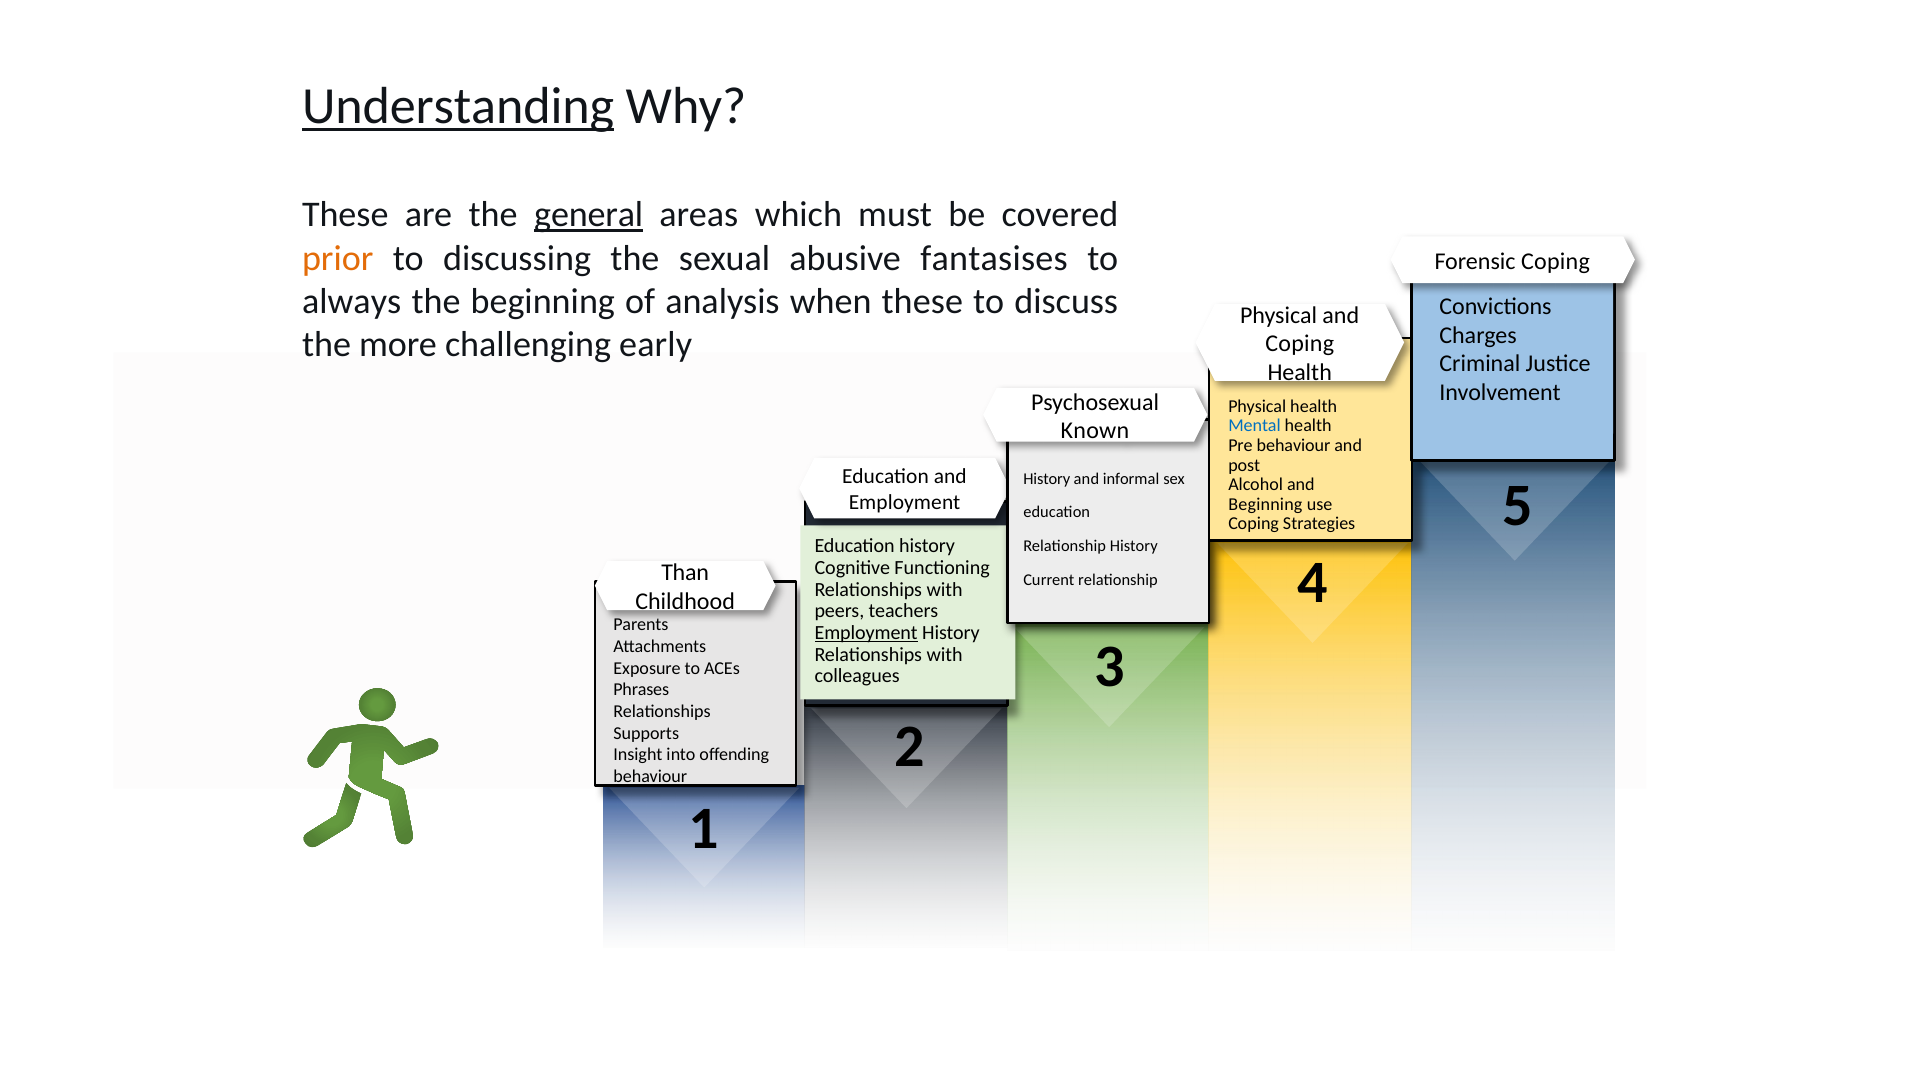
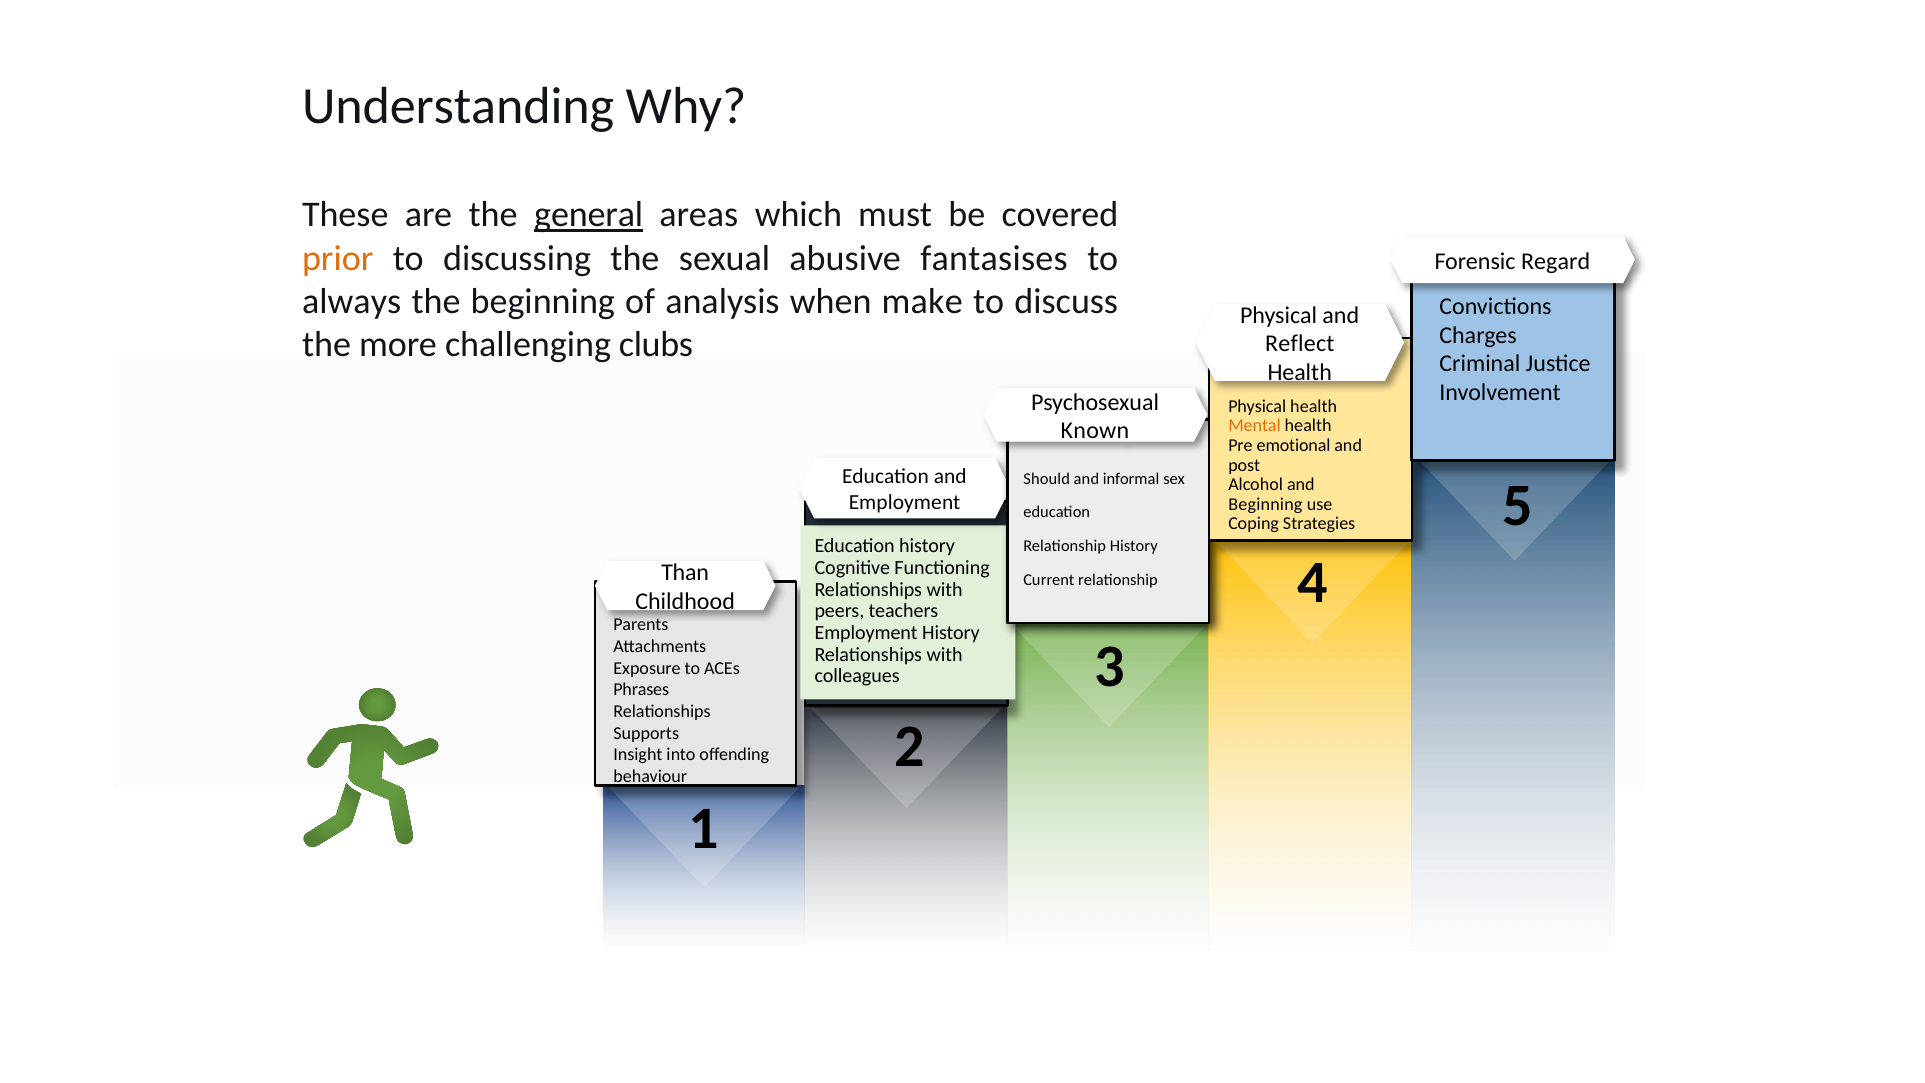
Understanding underline: present -> none (458, 107)
Forensic Coping: Coping -> Regard (1556, 261)
when these: these -> make (922, 302)
early: early -> clubs (656, 345)
Coping: Coping -> Reflect (1300, 344)
Mental colour: blue -> orange (1255, 426)
Pre behaviour: behaviour -> emotional (1294, 445)
History: History -> Should (1047, 479)
Employment underline: present -> none (866, 633)
